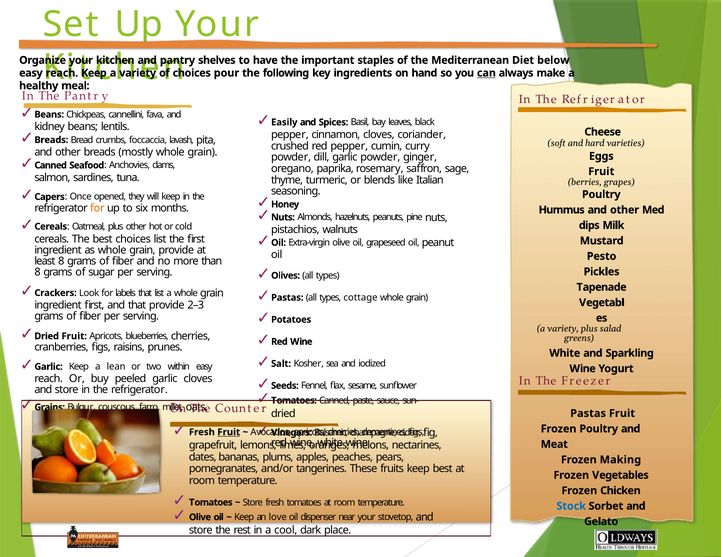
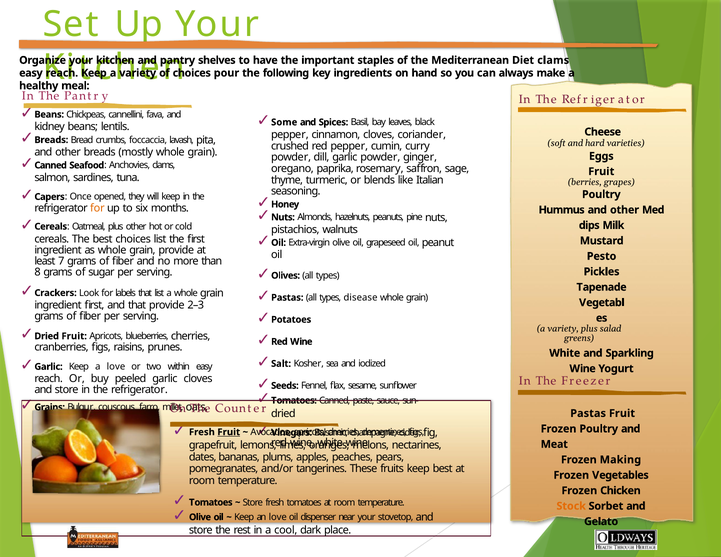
Diet below: below -> clams (553, 60)
can underline: present -> none (486, 73)
Easily: Easily -> Some (284, 122)
least 8: 8 -> 7 (61, 261)
cottage: cottage -> disease (361, 298)
a lean: lean -> love (116, 367)
Stock colour: blue -> orange (571, 506)
